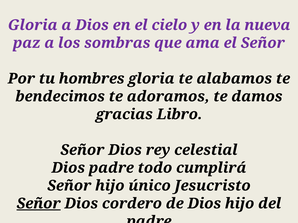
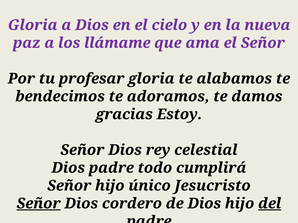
sombras: sombras -> llámame (117, 43)
hombres: hombres -> profesar (92, 79)
Libro: Libro -> Estoy (179, 115)
del underline: none -> present (270, 204)
